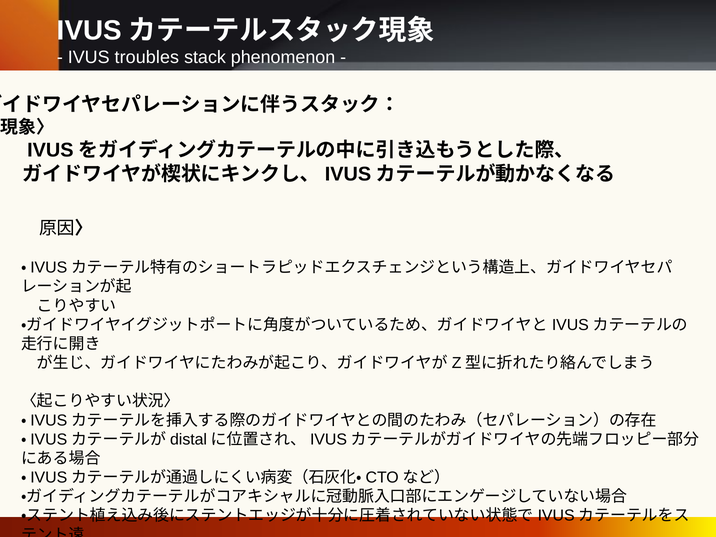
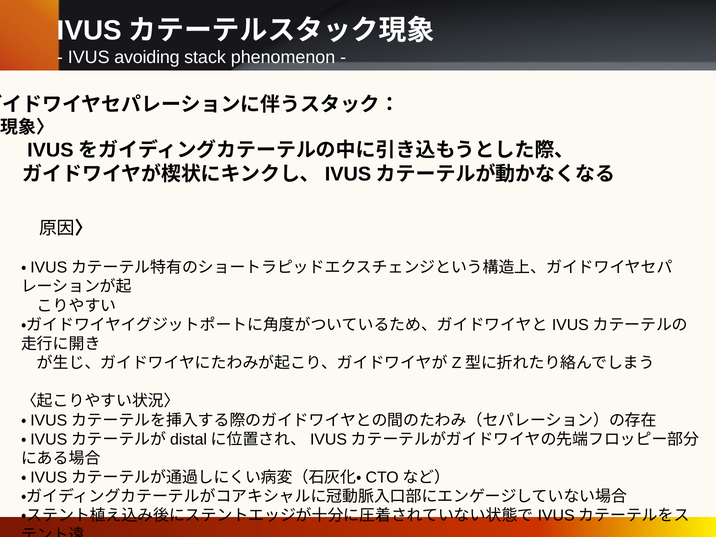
troubles: troubles -> avoiding (147, 57)
